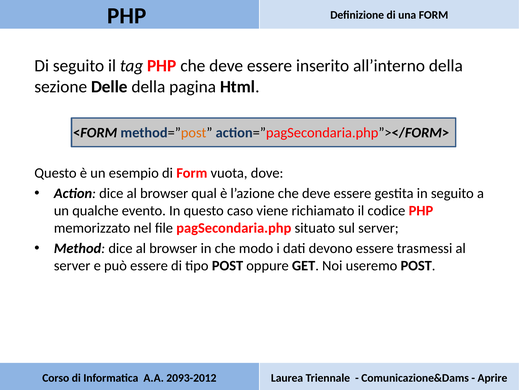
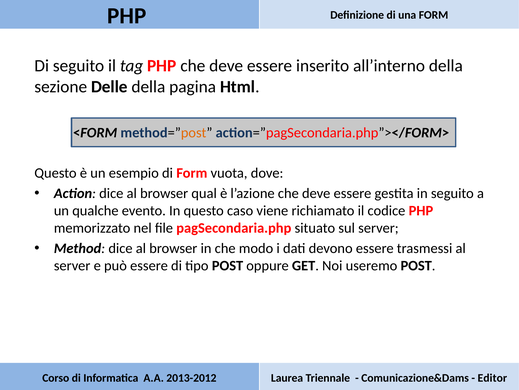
2093-2012: 2093-2012 -> 2013-2012 (191, 377)
Aprire: Aprire -> Editor (492, 377)
